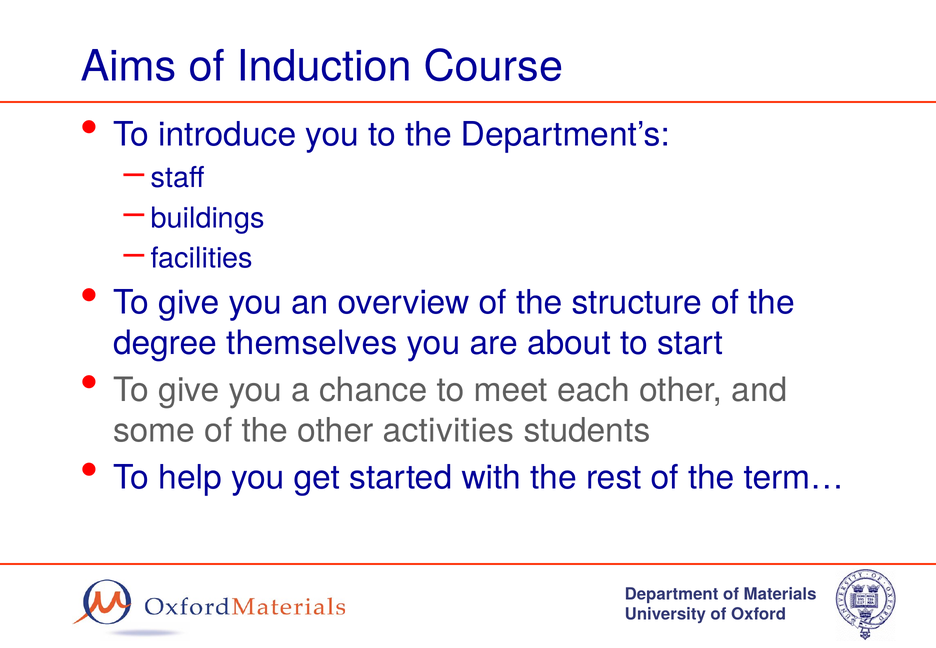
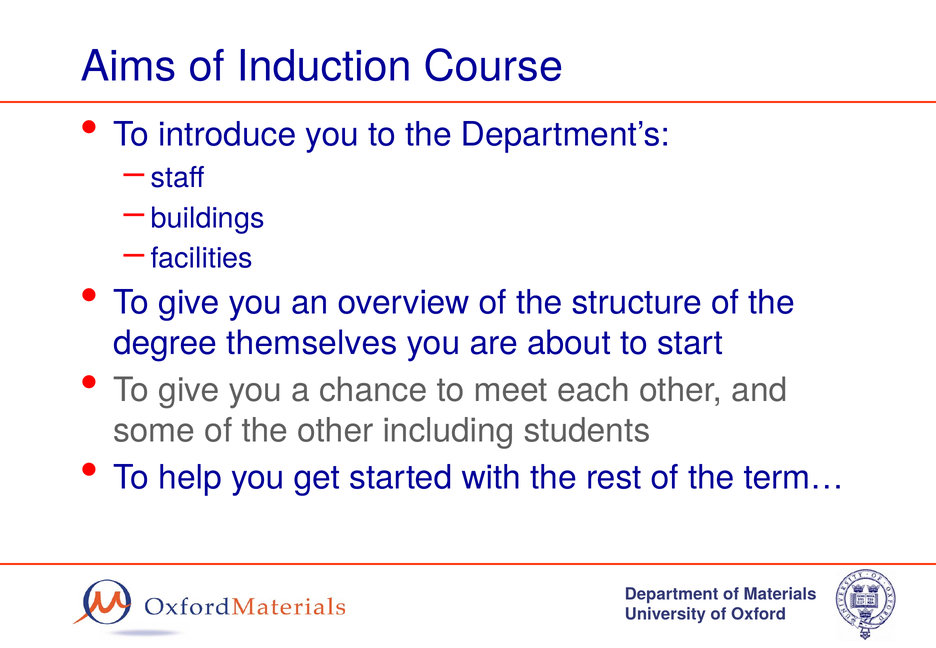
activities: activities -> including (449, 431)
